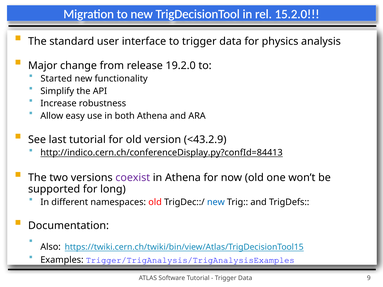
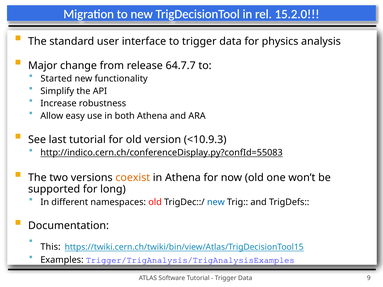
19.2.0: 19.2.0 -> 64.7.7 (181, 66)
<43.2.9: <43.2.9 -> <10.9.3 (205, 140)
http://indico.cern.ch/conferenceDisplay.py?confId=84413: http://indico.cern.ch/conferenceDisplay.py?confId=84413 -> http://indico.cern.ch/conferenceDisplay.py?confId=55083 (162, 153)
coexist colour: purple -> orange (133, 178)
Also: Also -> This (51, 247)
